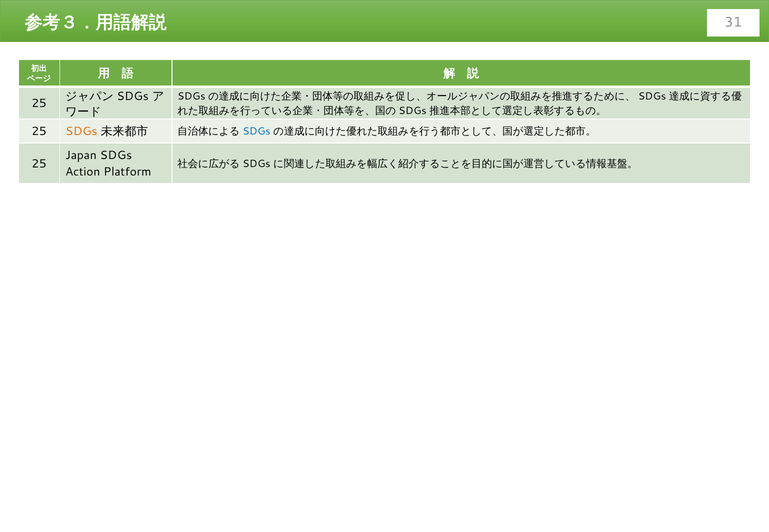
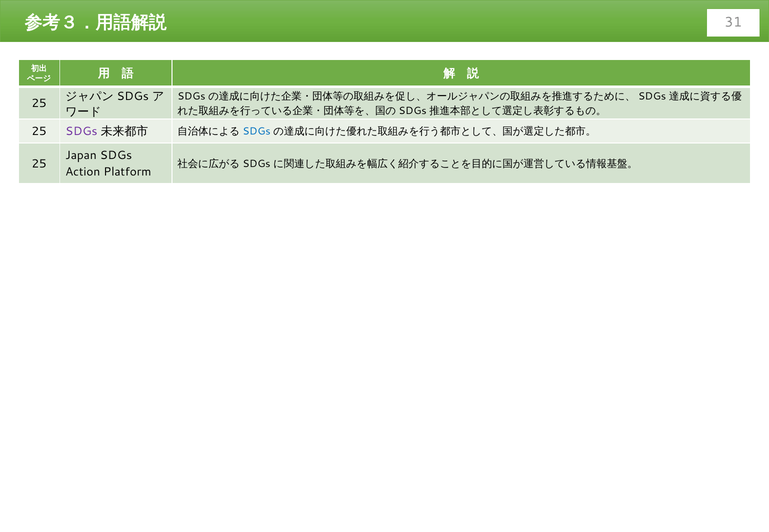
SDGs colour: orange -> purple (81, 132)
